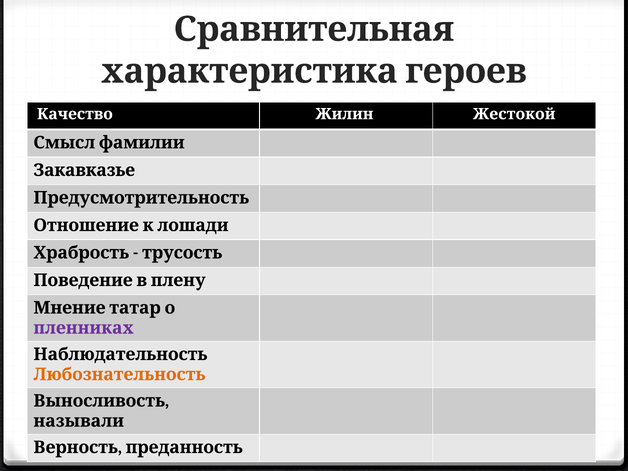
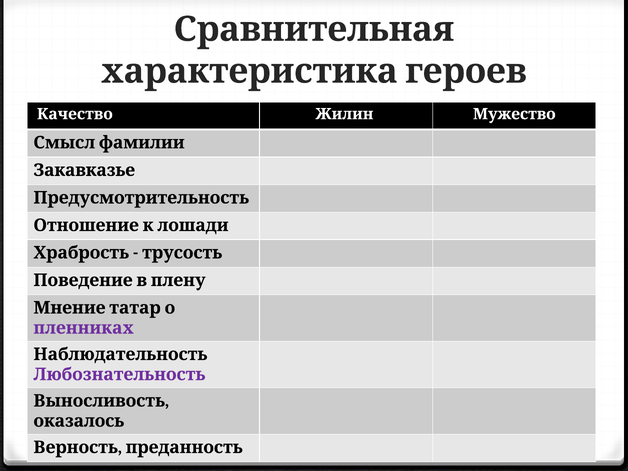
Жестокой: Жестокой -> Мужество (514, 114)
Любознательность colour: orange -> purple (119, 374)
называли: называли -> оказалось (79, 421)
